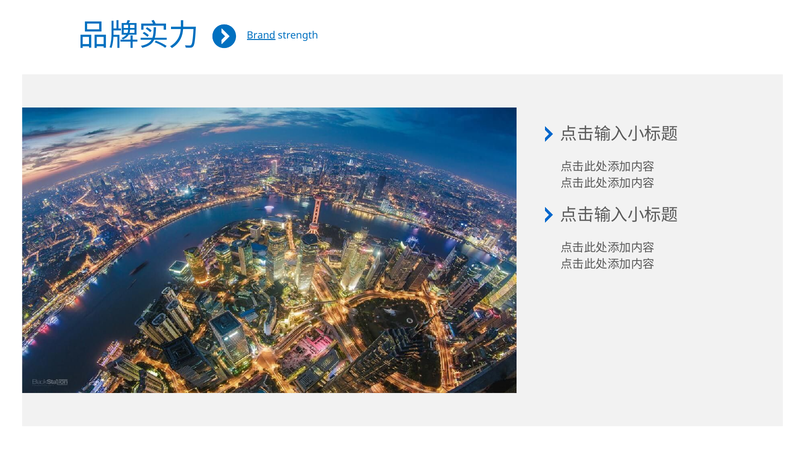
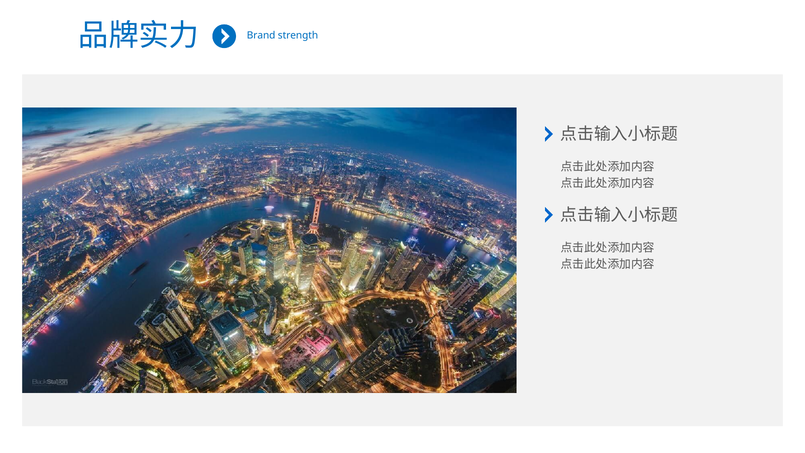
Brand underline: present -> none (261, 35)
